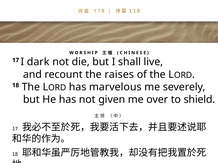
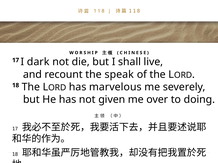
raises: raises -> speak (119, 75)
shield: shield -> doing (199, 100)
